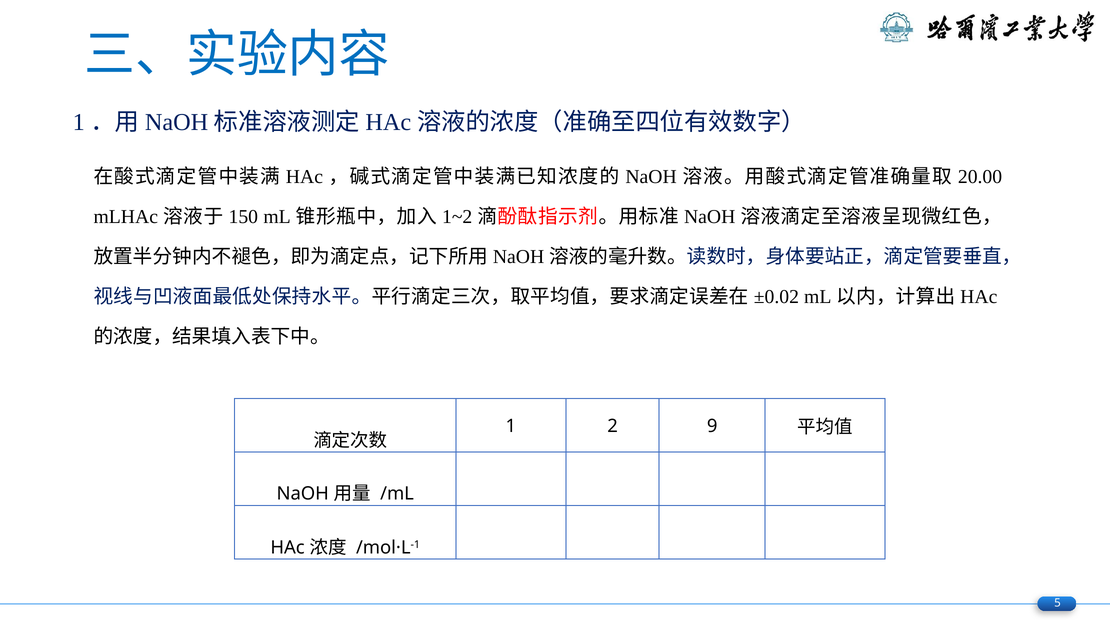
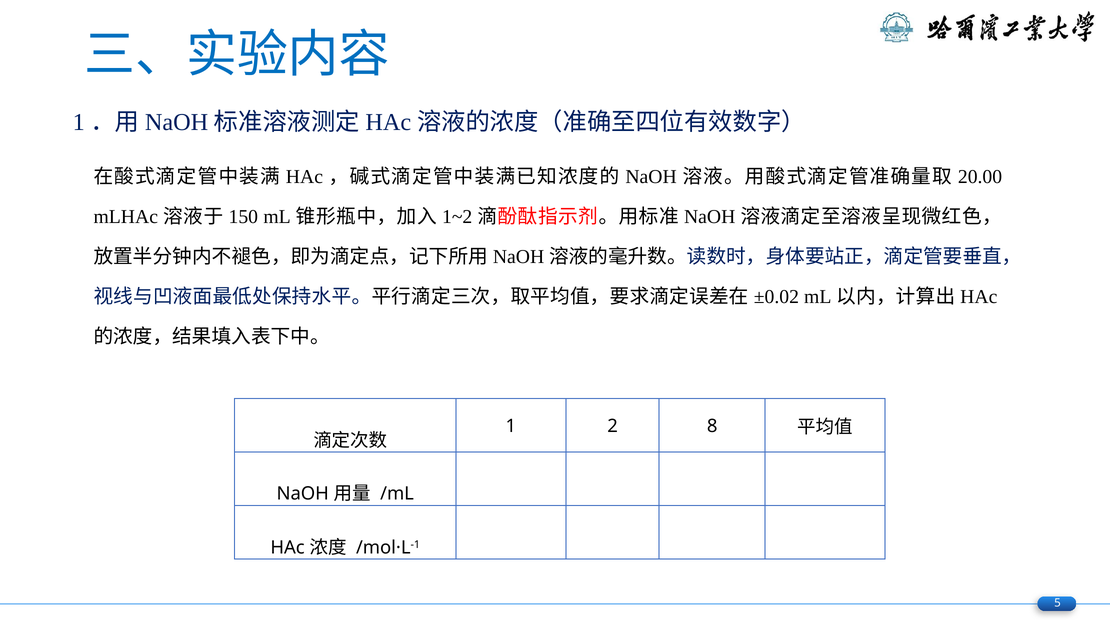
9: 9 -> 8 (712, 427)
